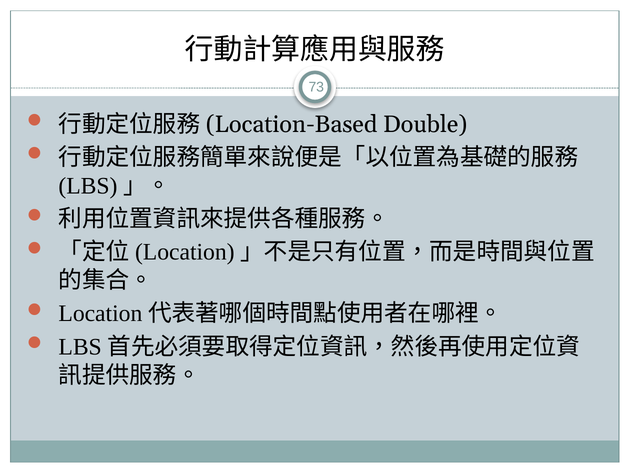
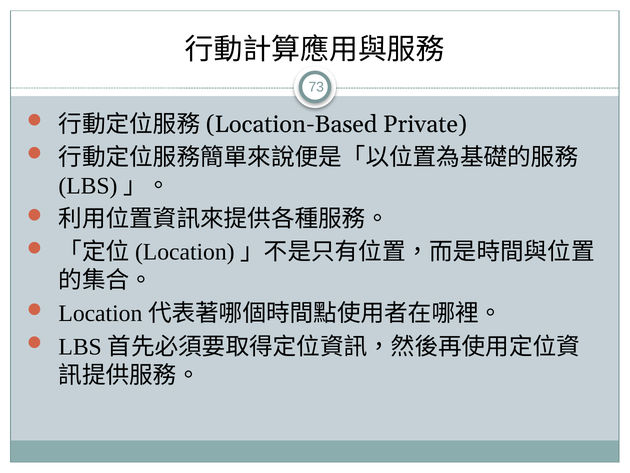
Double: Double -> Private (425, 124)
